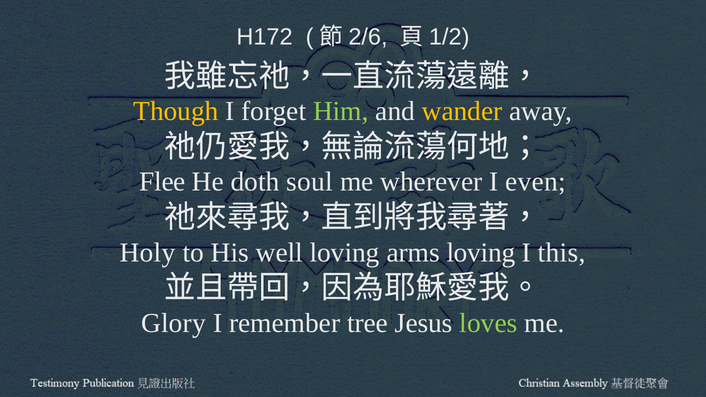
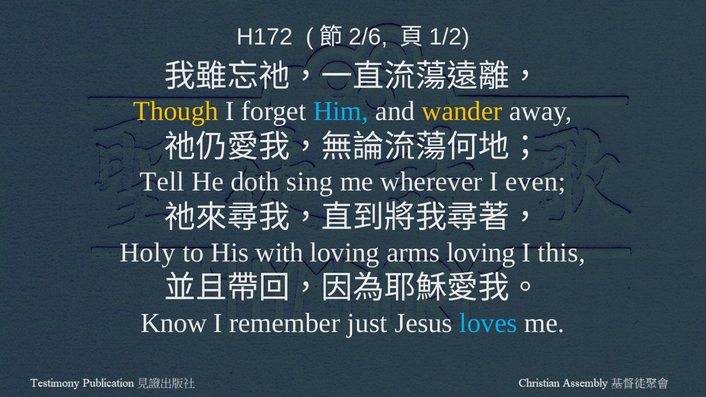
Him colour: light green -> light blue (341, 111)
Flee: Flee -> Tell (162, 182)
soul: soul -> sing (310, 182)
well: well -> with (279, 253)
Glory: Glory -> Know (174, 323)
tree: tree -> just (367, 323)
loves colour: light green -> light blue (488, 323)
